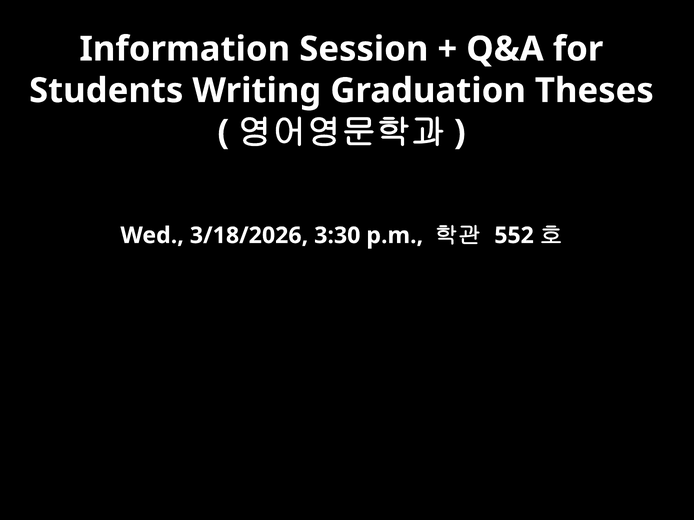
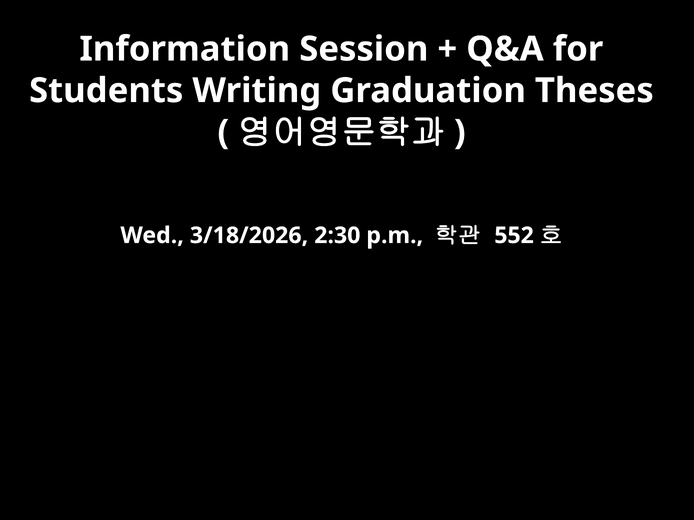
3:30: 3:30 -> 2:30 (337, 236)
